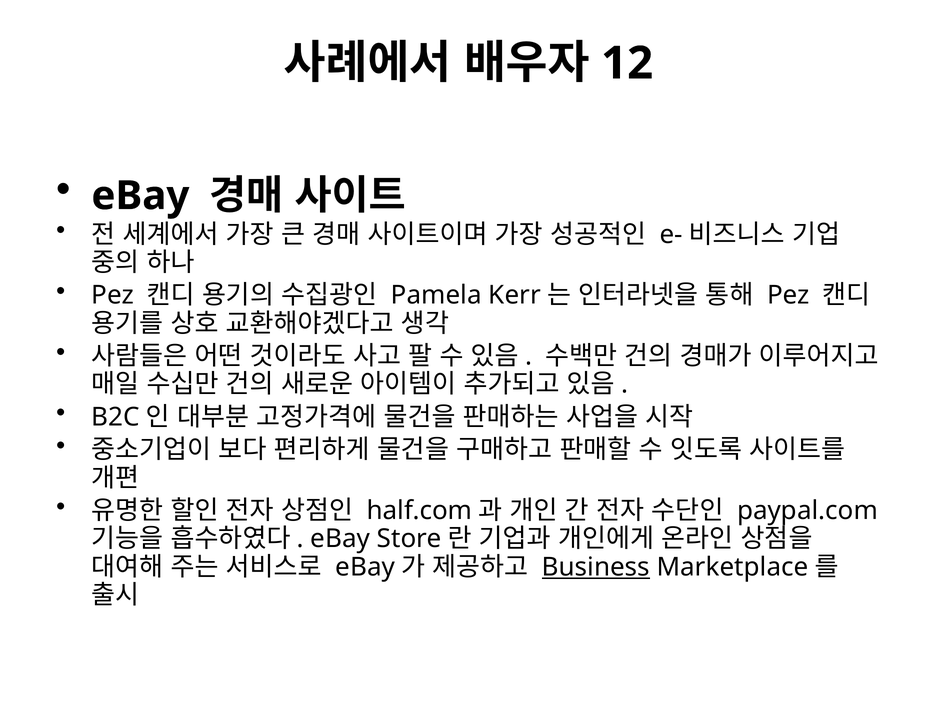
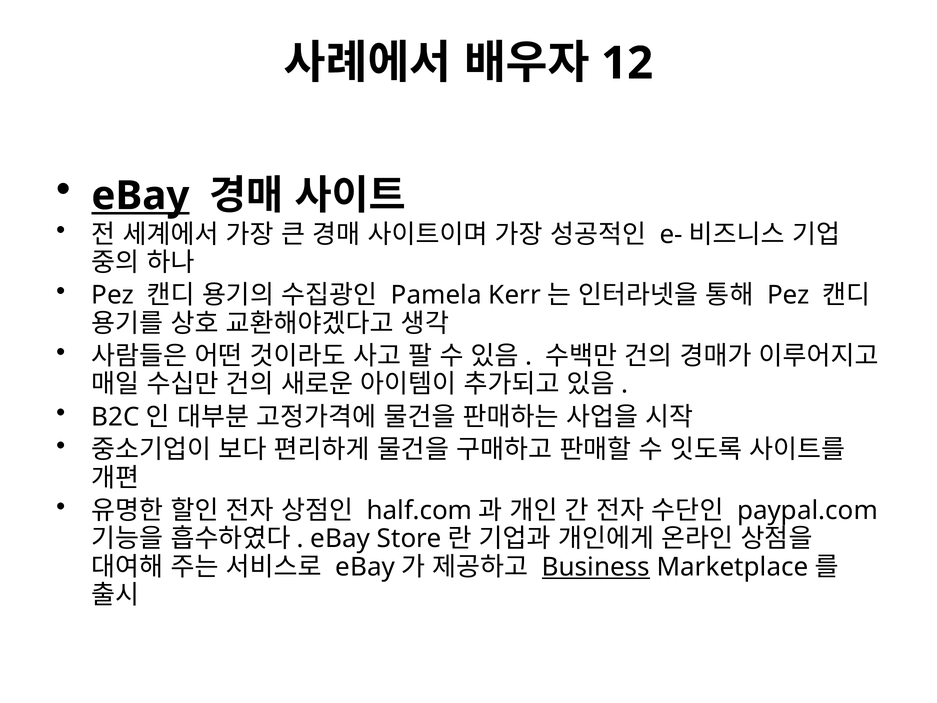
eBay underline: none -> present (140, 196)
